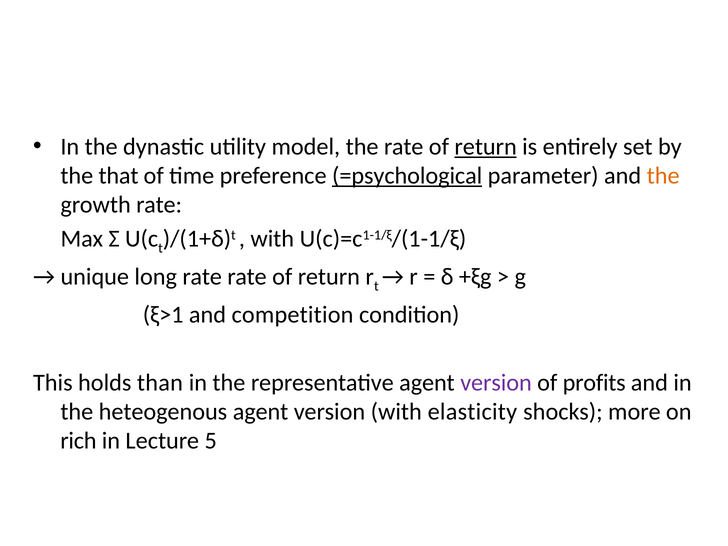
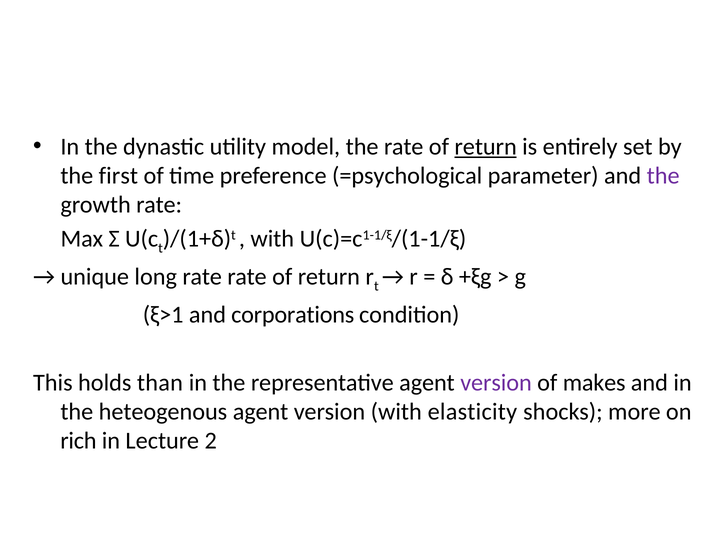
that: that -> first (118, 176)
=psychological underline: present -> none (407, 176)
the colour: orange -> purple (663, 176)
competition: competition -> corporations (293, 315)
profits: profits -> makes (594, 383)
5: 5 -> 2 (211, 441)
